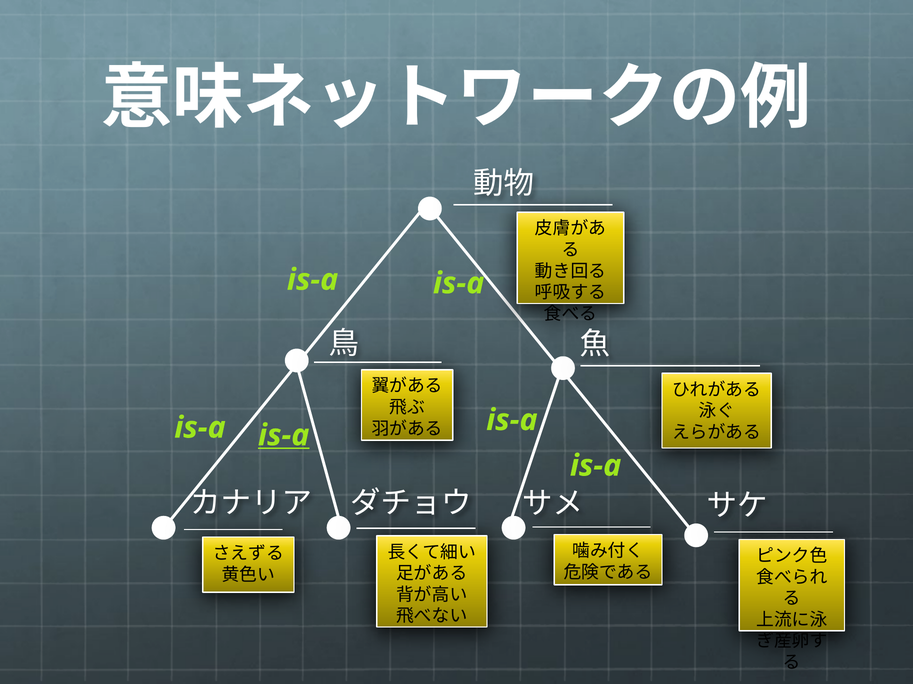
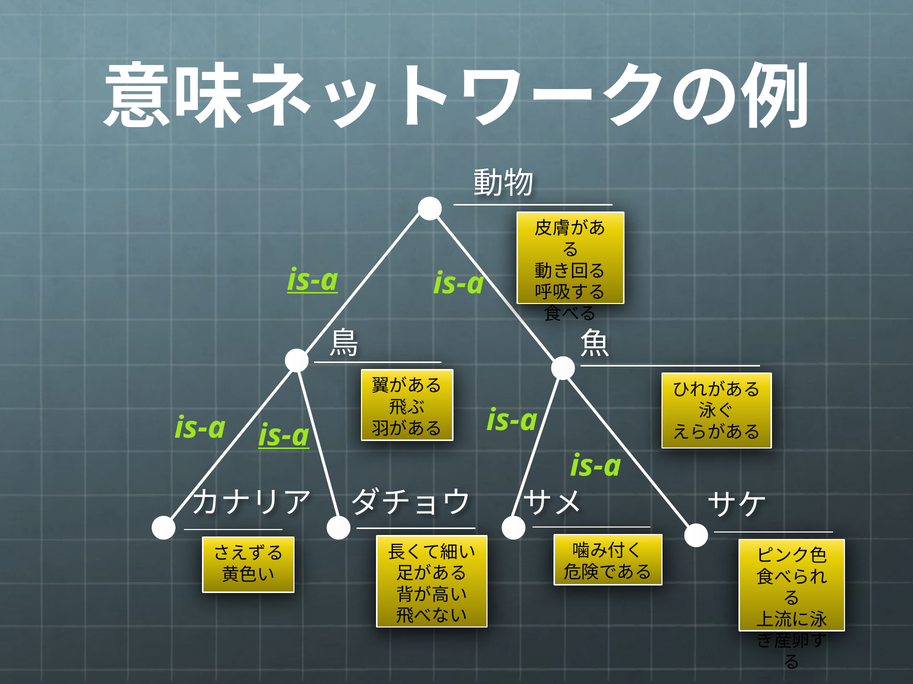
is-a underline: none -> present (313, 280)
